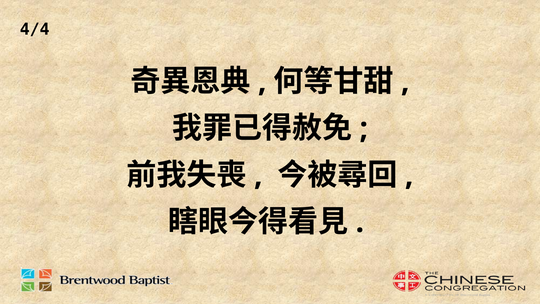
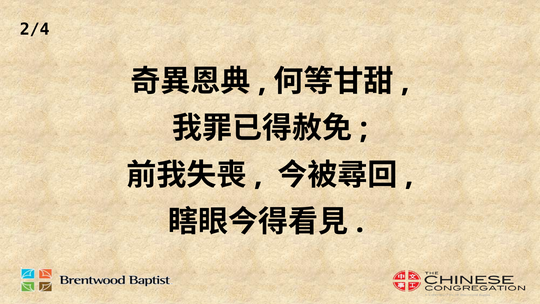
4/4: 4/4 -> 2/4 (35, 29)
